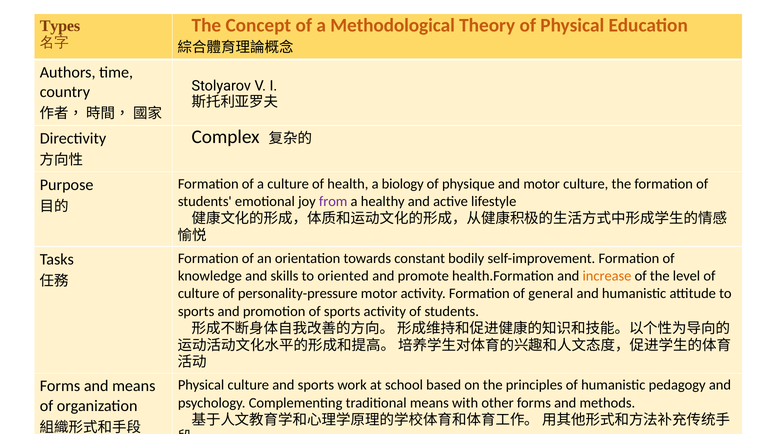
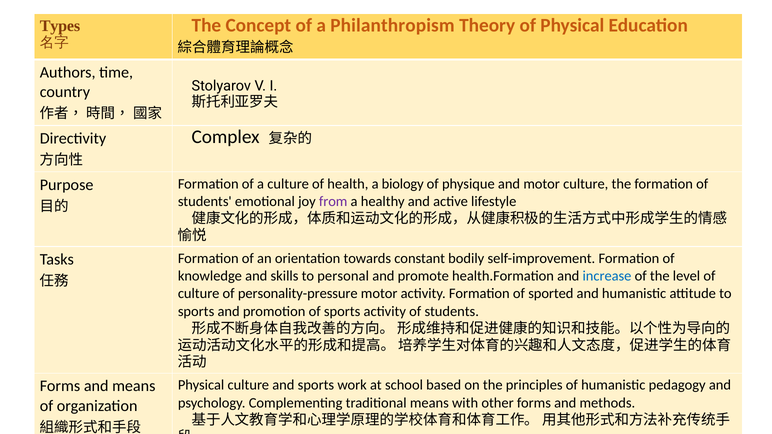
Methodological: Methodological -> Philanthropism (392, 25)
oriented: oriented -> personal (343, 276)
increase colour: orange -> blue (607, 276)
general: general -> sported (551, 294)
